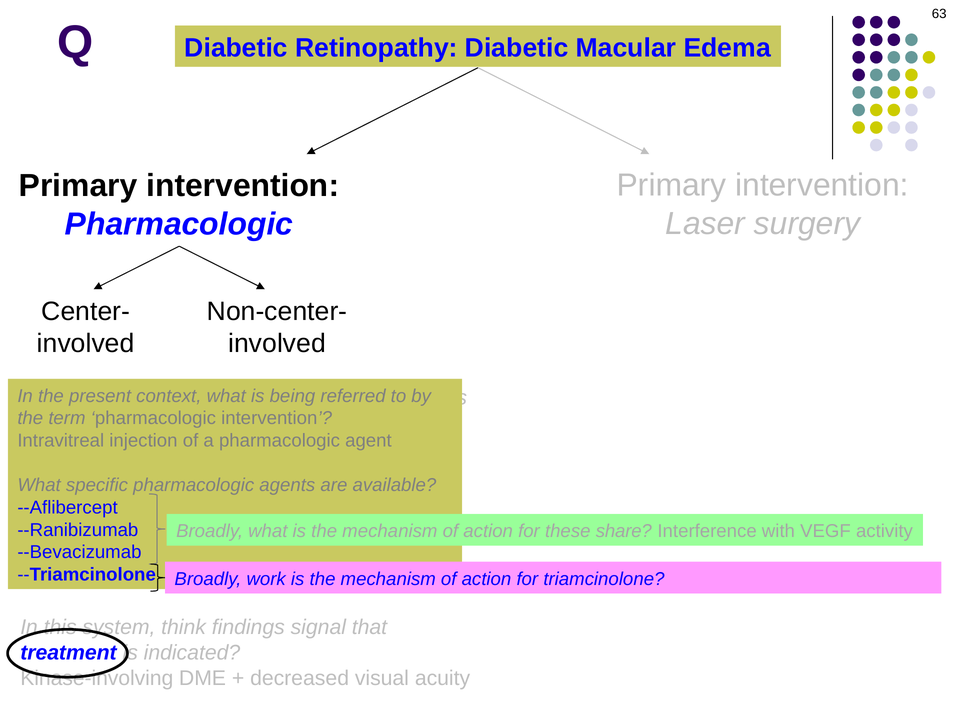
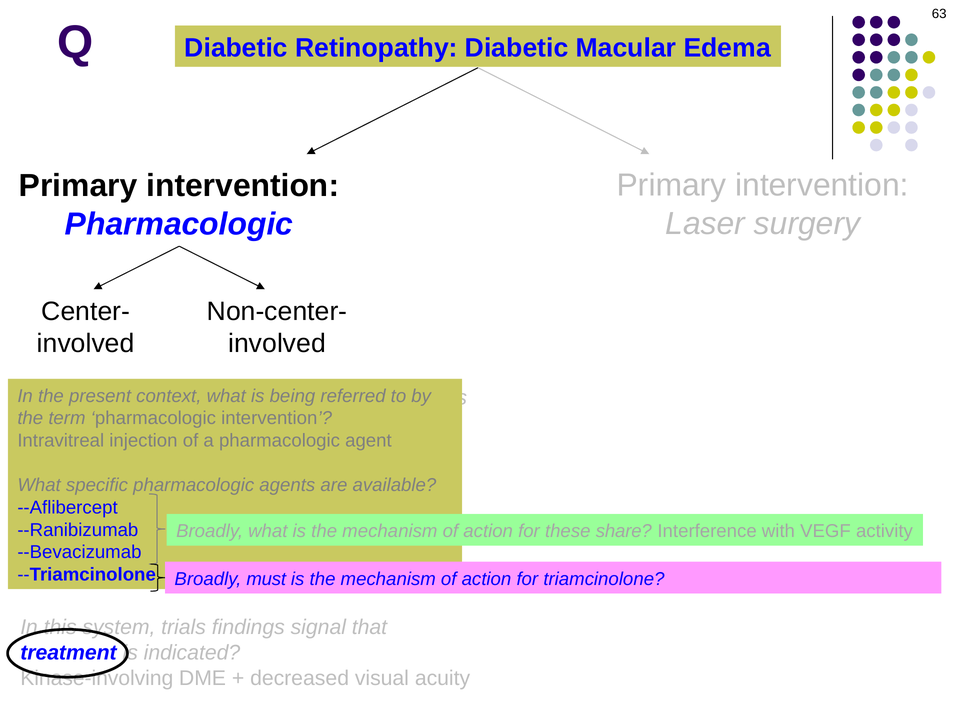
work: work -> must (266, 579)
think: think -> trials (184, 627)
